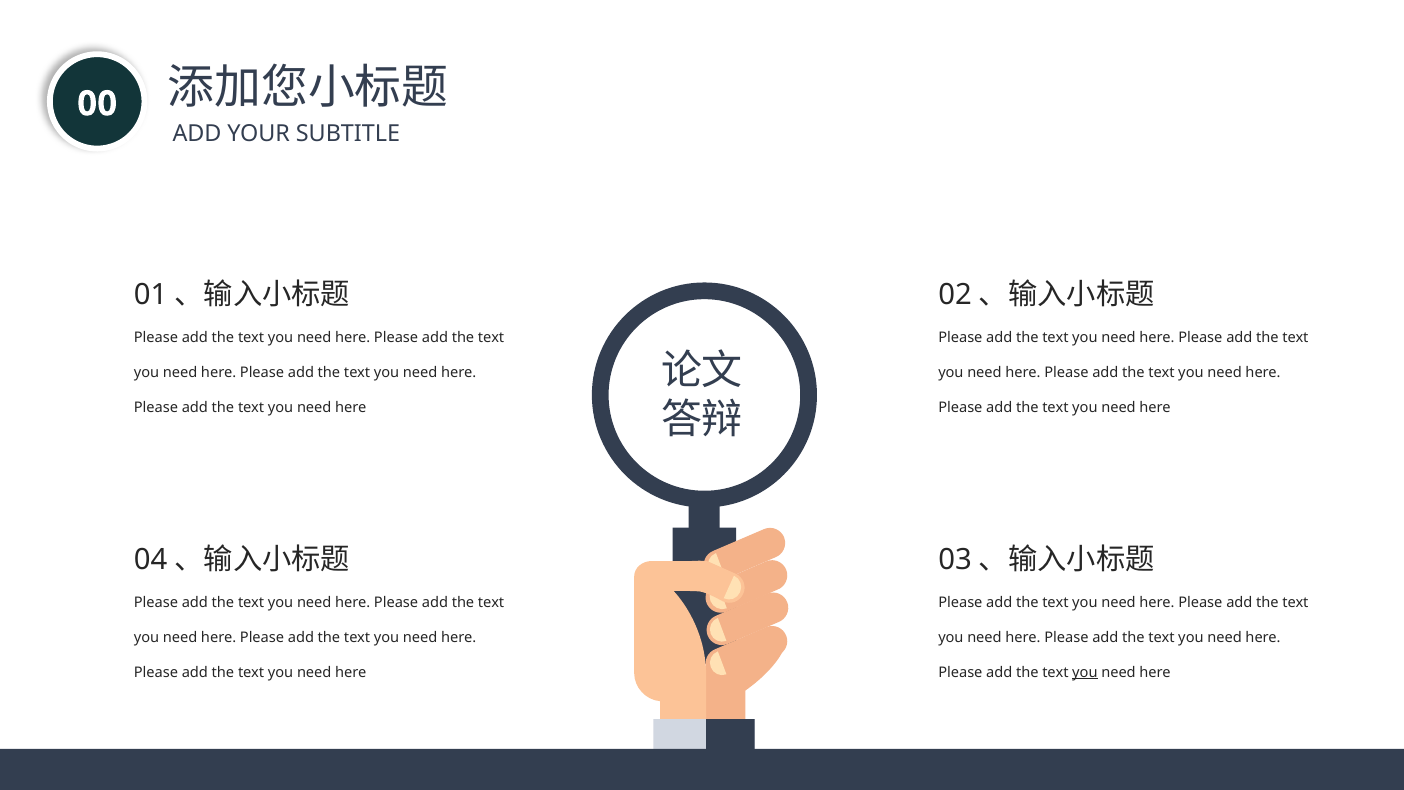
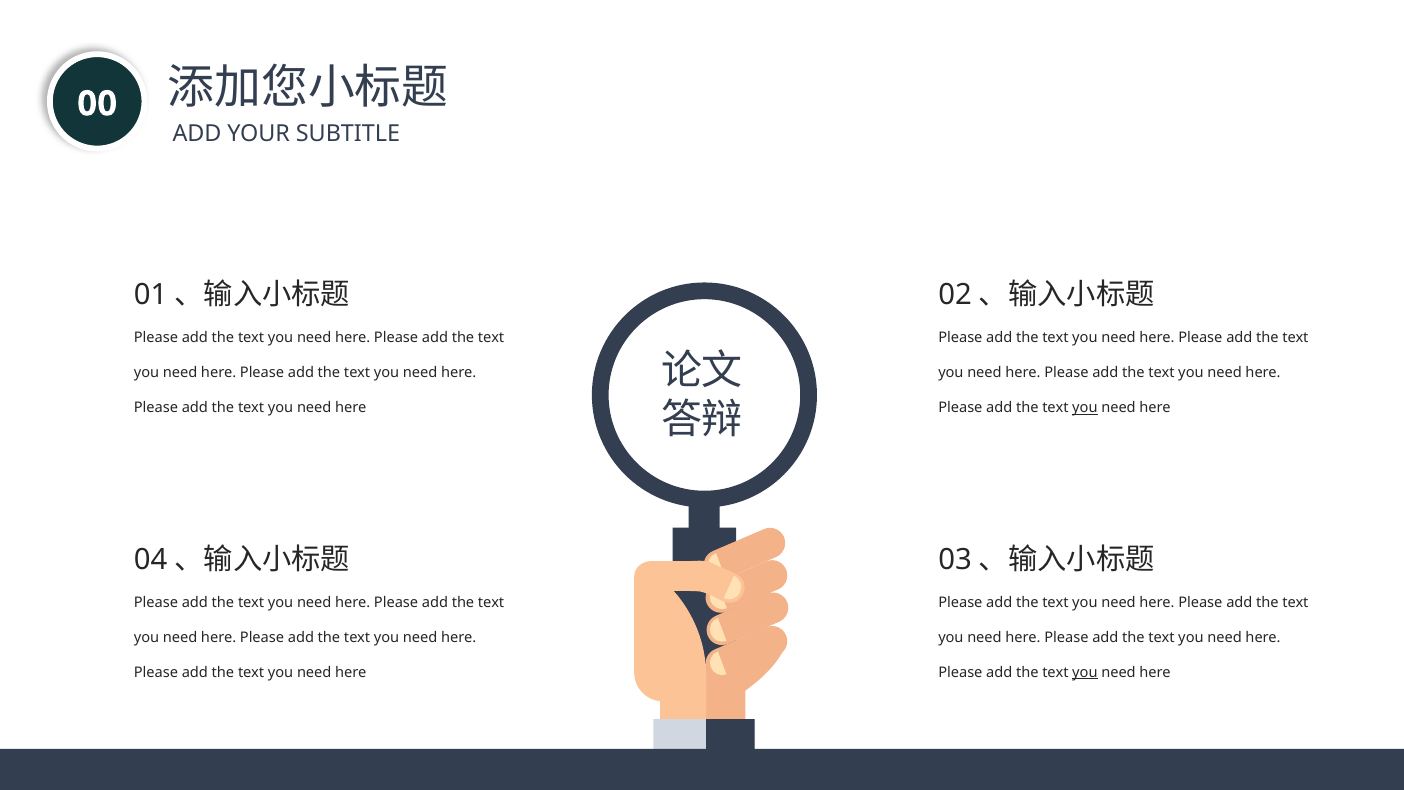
you underline: none -> present (1085, 408)
